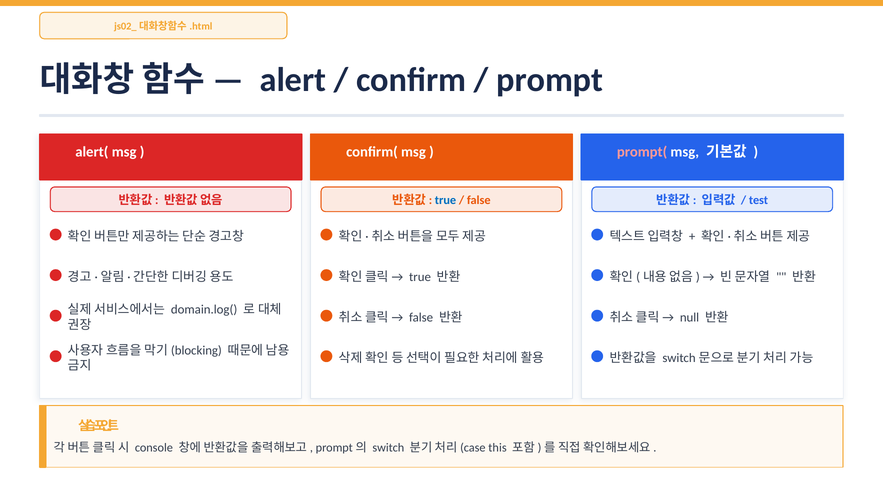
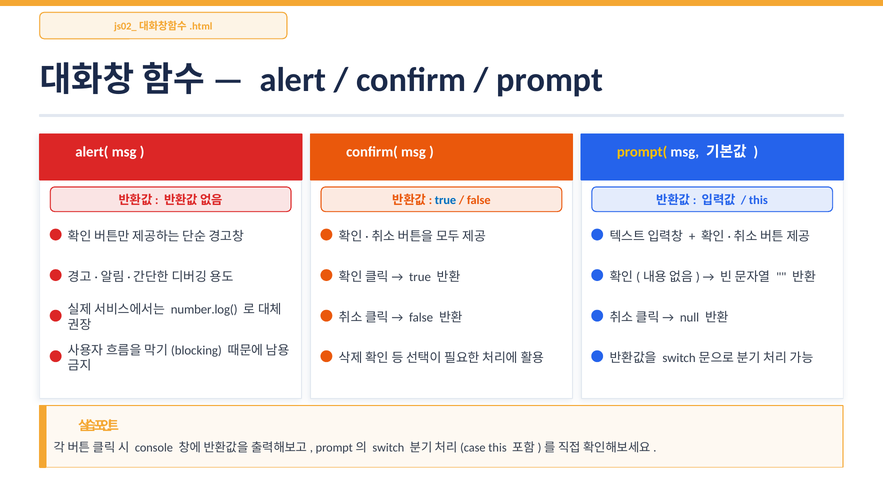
prompt( colour: pink -> yellow (642, 152)
test: test -> this (758, 200)
domain.log(: domain.log( -> number.log( (204, 310)
